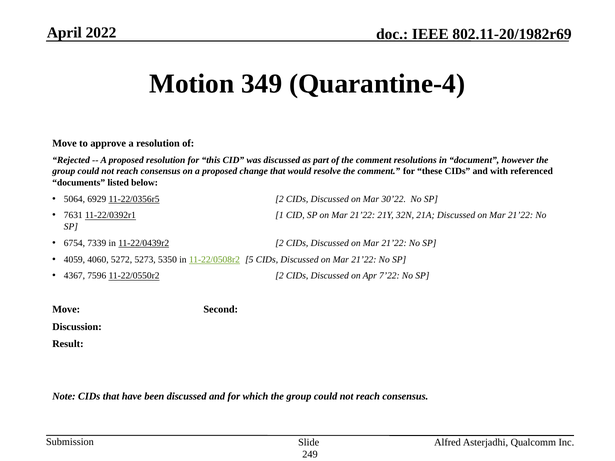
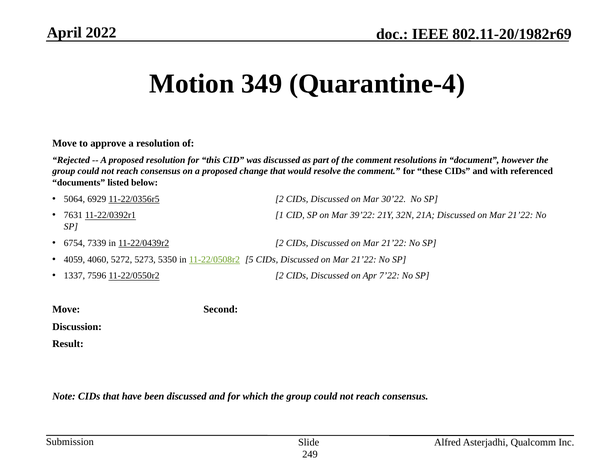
SP on Mar 21’22: 21’22 -> 39’22 (363, 215)
4367: 4367 -> 1337 (74, 276)
